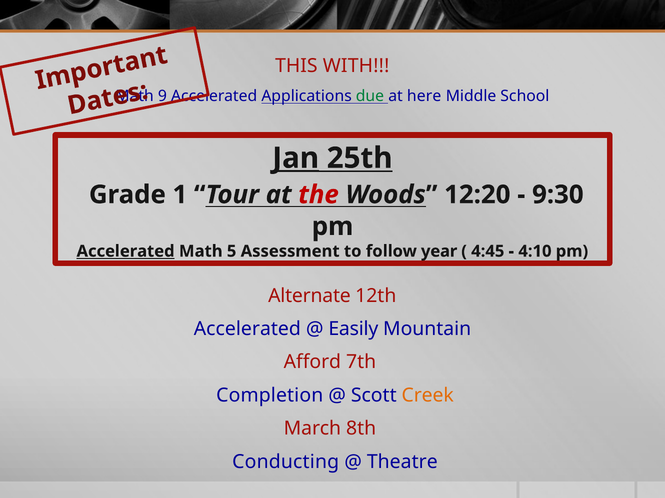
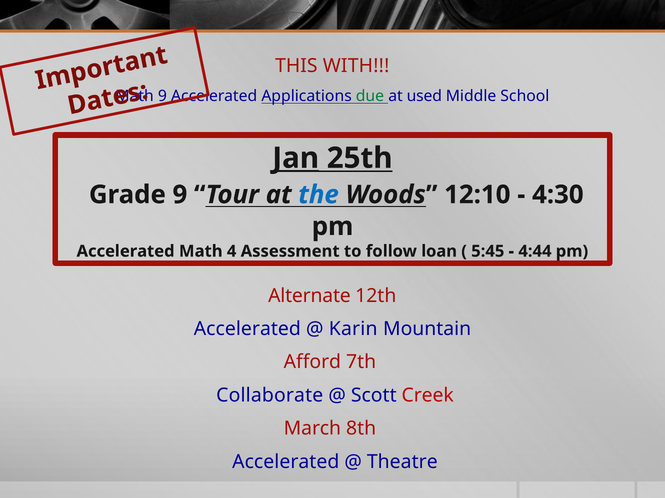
here: here -> used (424, 96)
Grade 1: 1 -> 9 (180, 195)
the colour: red -> blue (319, 195)
12:20: 12:20 -> 12:10 (477, 195)
9:30: 9:30 -> 4:30 (558, 195)
Accelerated underline: present -> none (126, 252)
5: 5 -> 4 (232, 252)
year: year -> loan (439, 252)
4:45: 4:45 -> 5:45 (488, 252)
4:10: 4:10 -> 4:44 (535, 252)
Easily: Easily -> Karin (353, 329)
Completion: Completion -> Collaborate (270, 396)
Creek colour: orange -> red (428, 396)
Conducting: Conducting -> Accelerated (286, 462)
